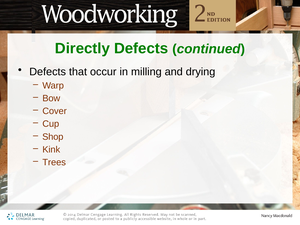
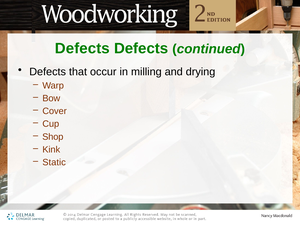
Directly: Directly -> Defects (82, 48)
Trees: Trees -> Static (54, 162)
